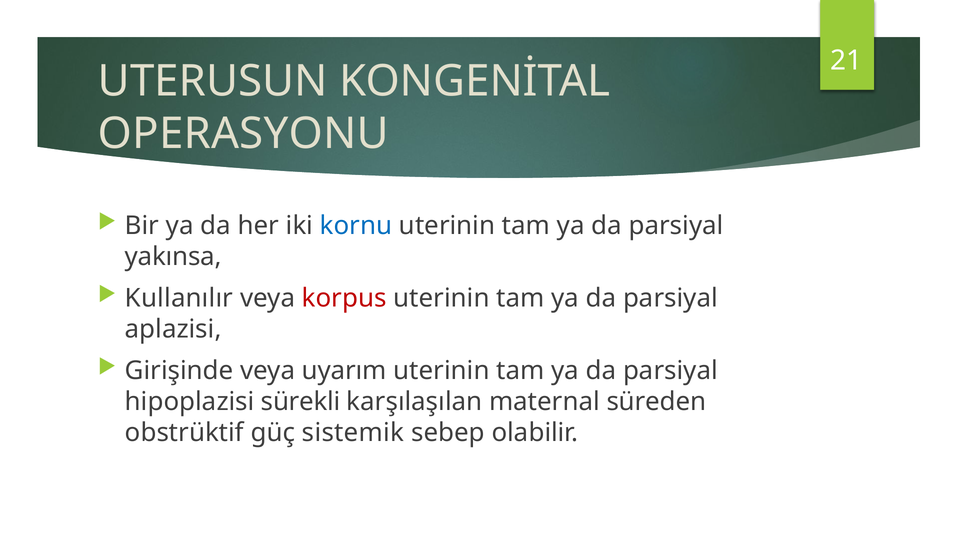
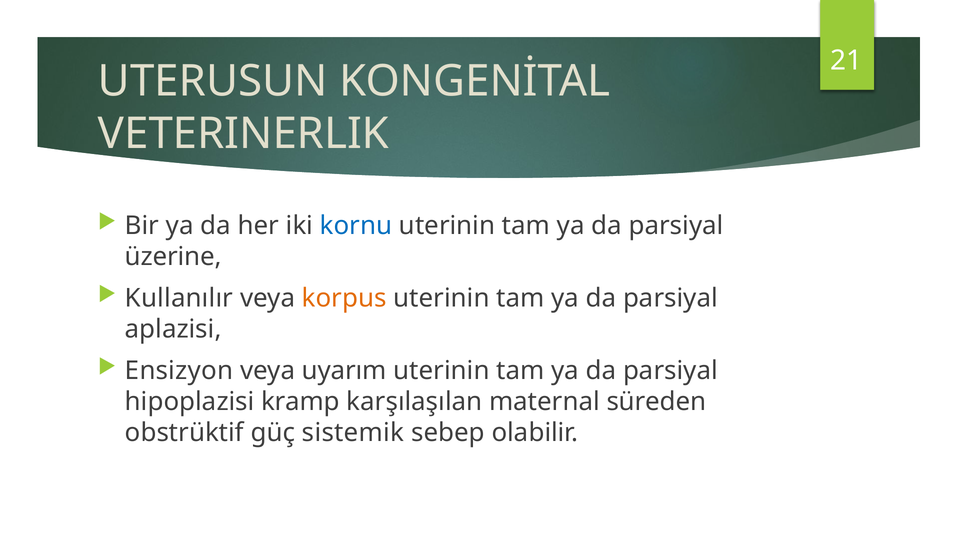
OPERASYONU: OPERASYONU -> VETERINERLIK (243, 134)
yakınsa: yakınsa -> üzerine (173, 257)
korpus colour: red -> orange (344, 298)
Girişinde: Girişinde -> Ensizyon (179, 370)
sürekli: sürekli -> kramp (301, 402)
